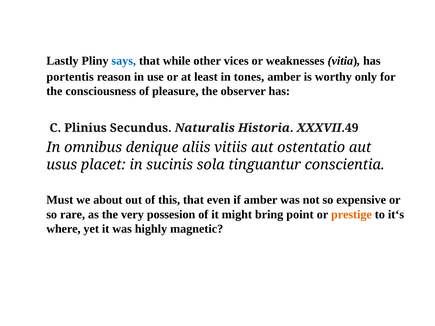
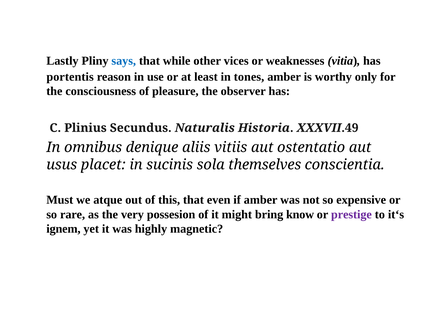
tinguantur: tinguantur -> themselves (265, 165)
about: about -> atque (108, 200)
point: point -> know (300, 215)
prestige colour: orange -> purple (351, 215)
where: where -> ignem (63, 229)
